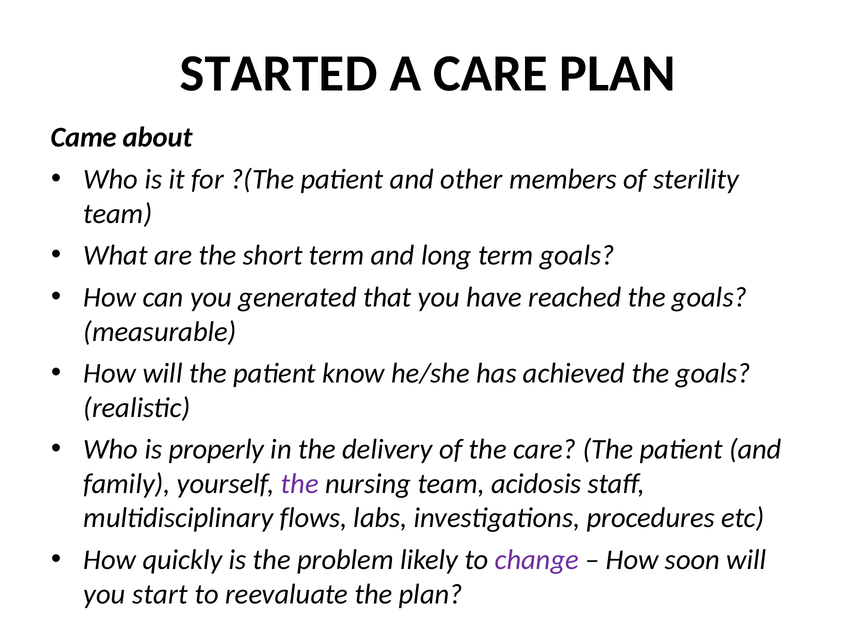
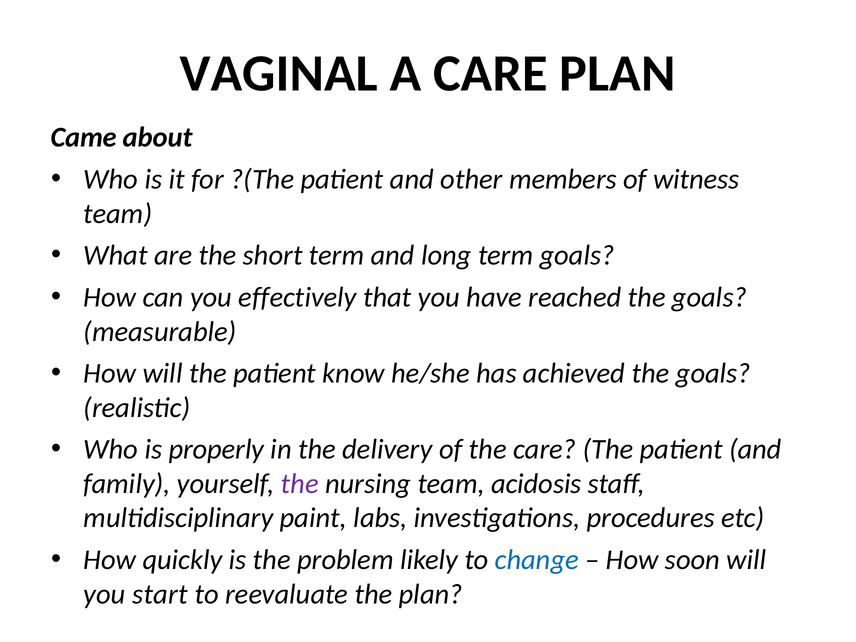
STARTED: STARTED -> VAGINAL (279, 74)
sterility: sterility -> witness (696, 179)
generated: generated -> effectively (298, 297)
flows: flows -> paint (313, 518)
change colour: purple -> blue (537, 560)
